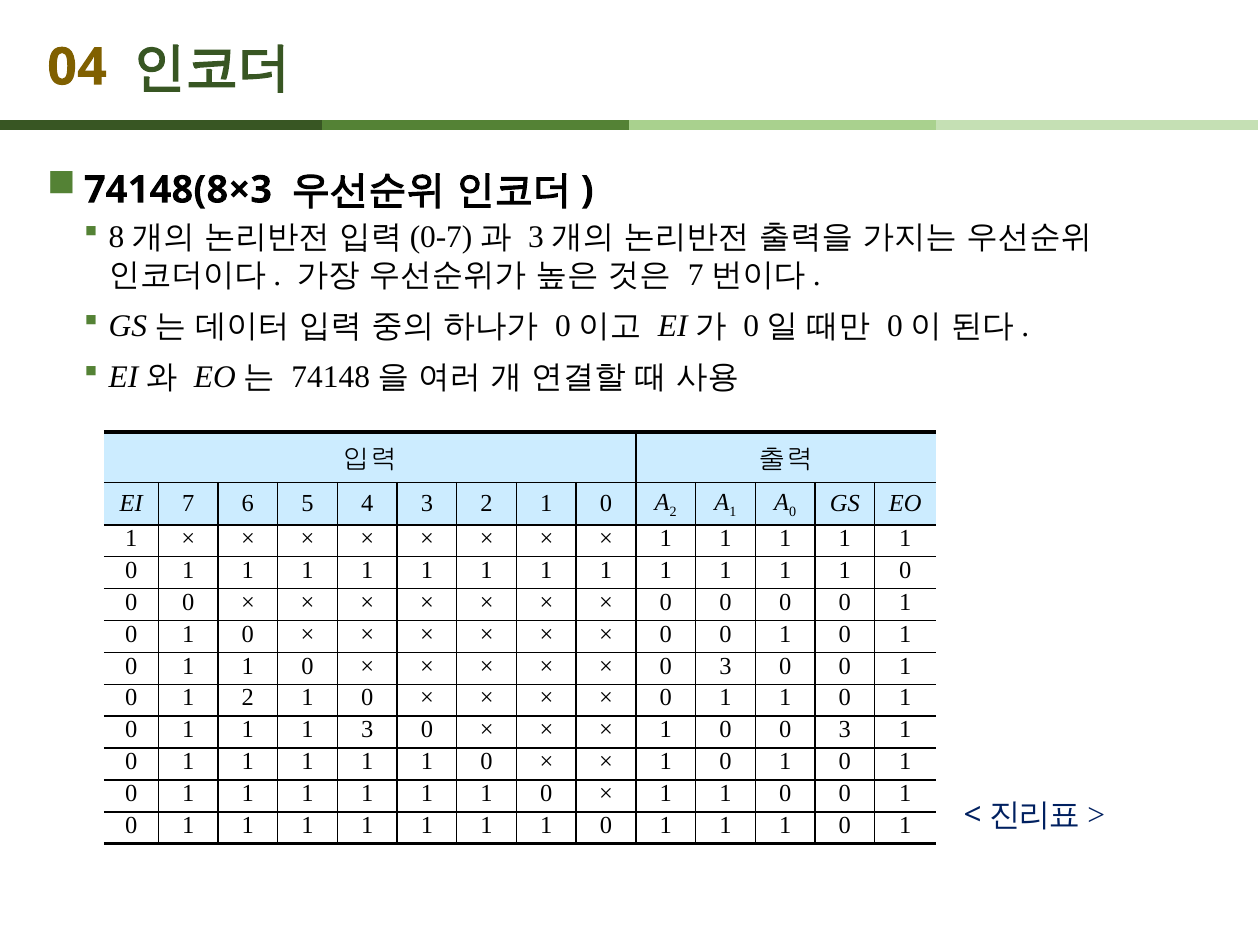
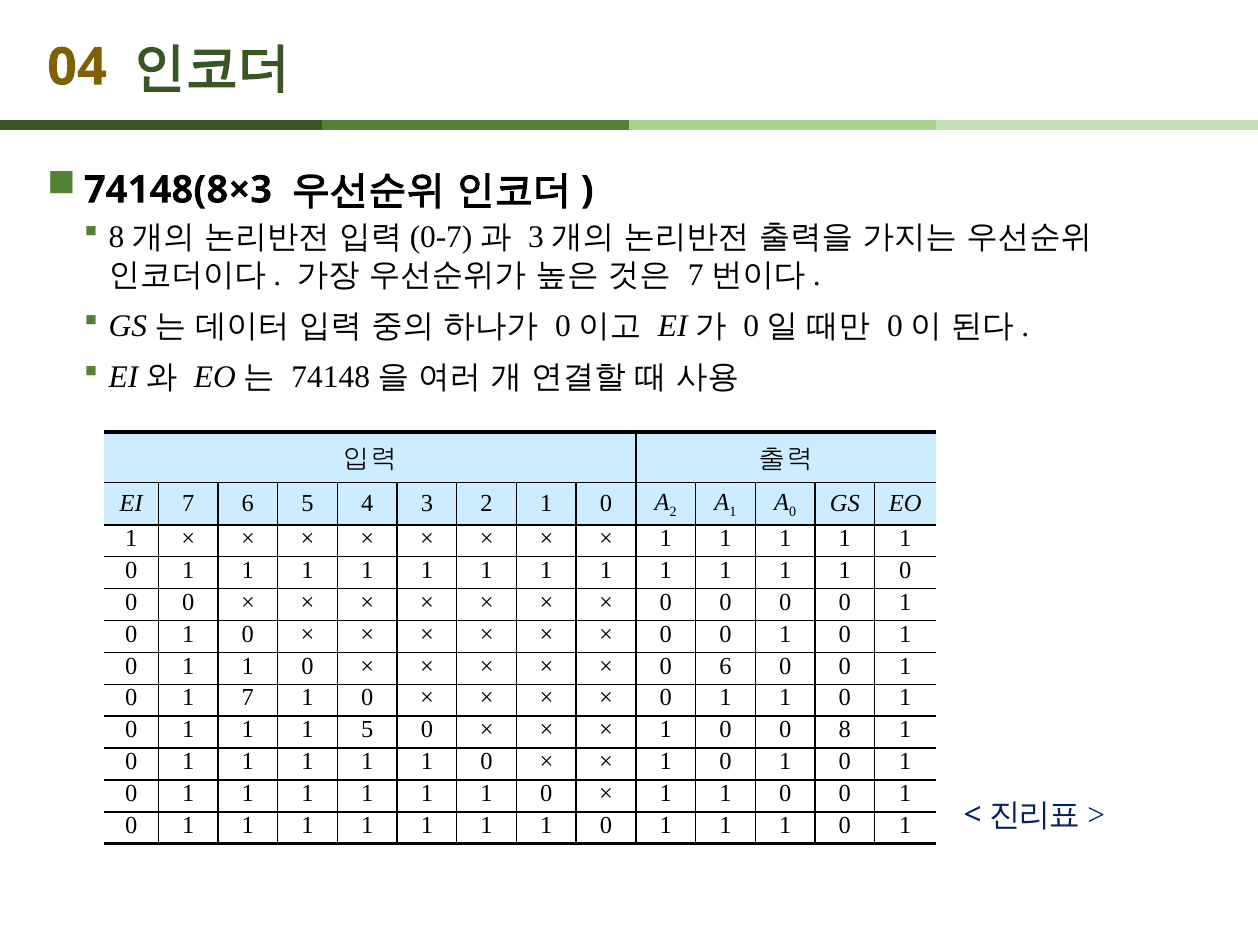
3: 3 -> 6 (725, 666)
1 2: 2 -> 7 (248, 698)
1 3: 3 -> 5 (367, 730)
0 0 3: 3 -> 8 (845, 730)
